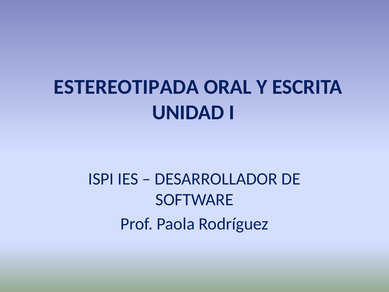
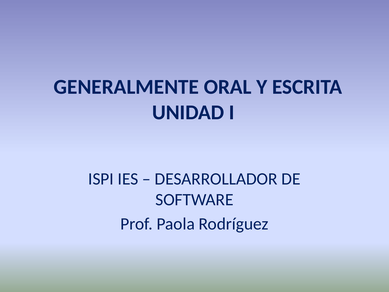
ESTEREOTIPADA: ESTEREOTIPADA -> GENERALMENTE (126, 87)
